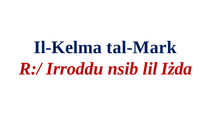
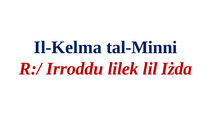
tal-Mark: tal-Mark -> tal-Minni (142, 47)
nsib: nsib -> lilek (123, 68)
